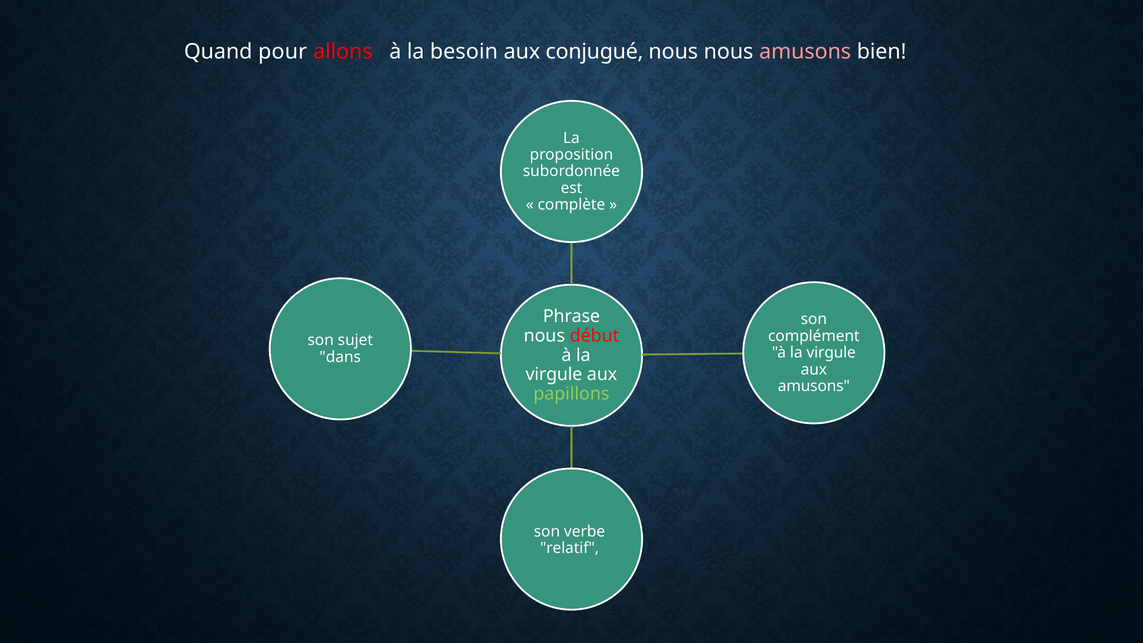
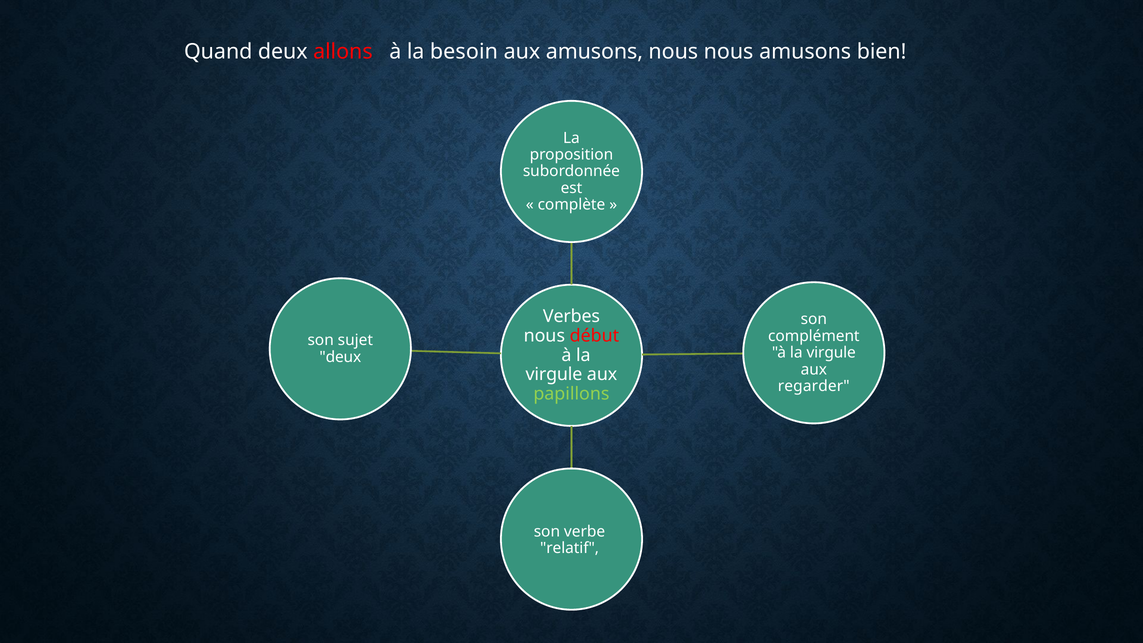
Quand pour: pour -> deux (283, 52)
aux conjugué: conjugué -> amusons (594, 52)
amusons colour: pink -> white (805, 52)
Phrase: Phrase -> Verbes (572, 317)
dans: dans -> deux (340, 357)
amusons: amusons -> regarder (814, 386)
